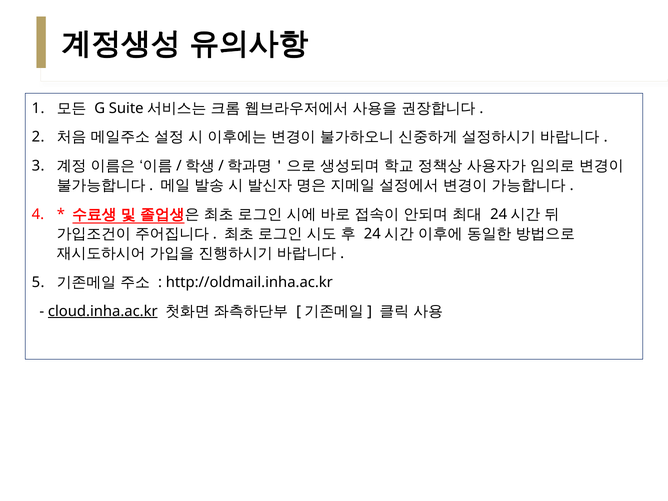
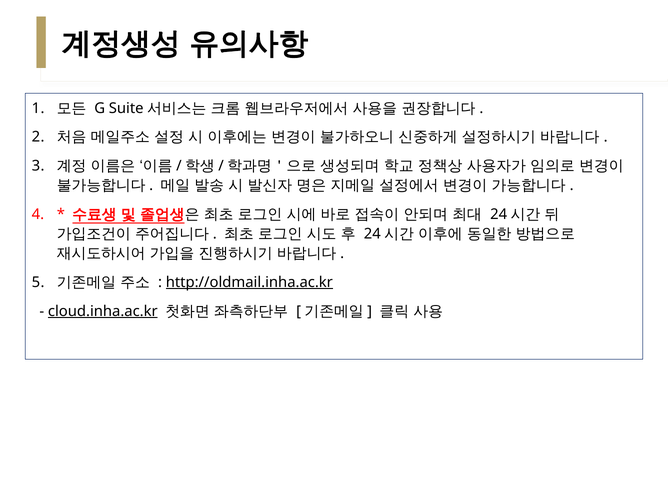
http://oldmail.inha.ac.kr underline: none -> present (249, 282)
